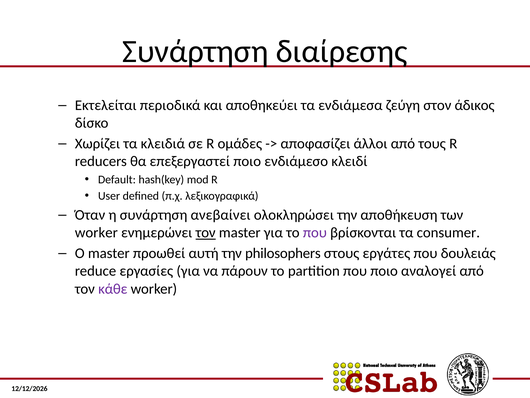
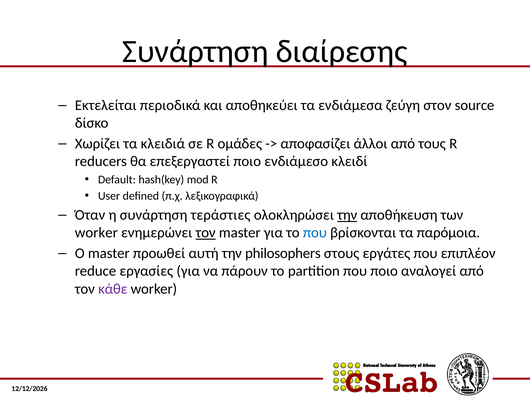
άδικος: άδικος -> source (475, 105)
ανεβαίνει: ανεβαίνει -> τεράστιες (221, 215)
την underline: none -> present (347, 215)
που colour: purple -> blue (315, 232)
consumer: consumer -> παρόμοια (448, 232)
δουλειάς: δουλειάς -> επιπλέον (468, 253)
